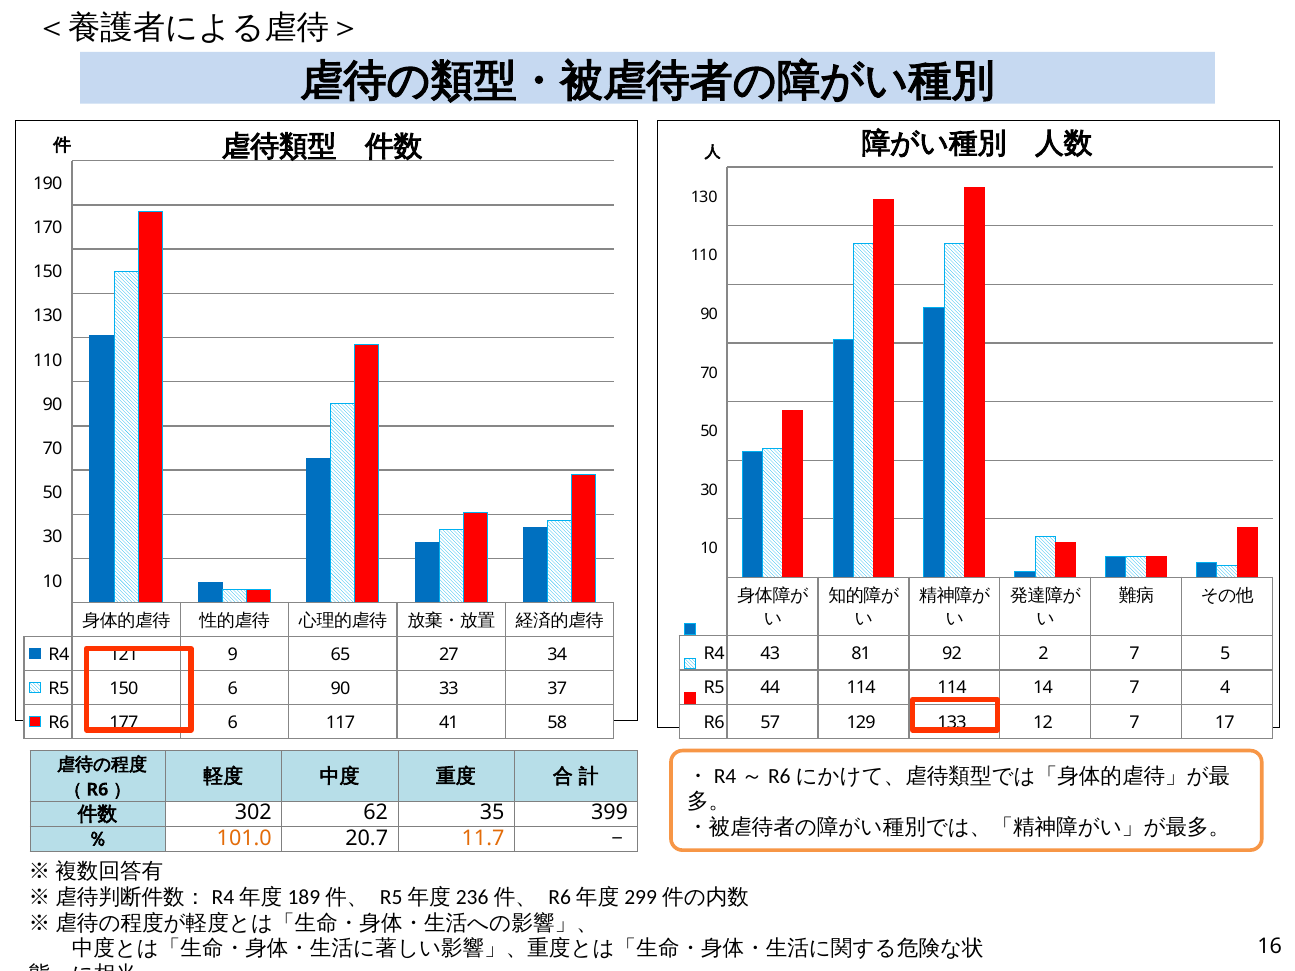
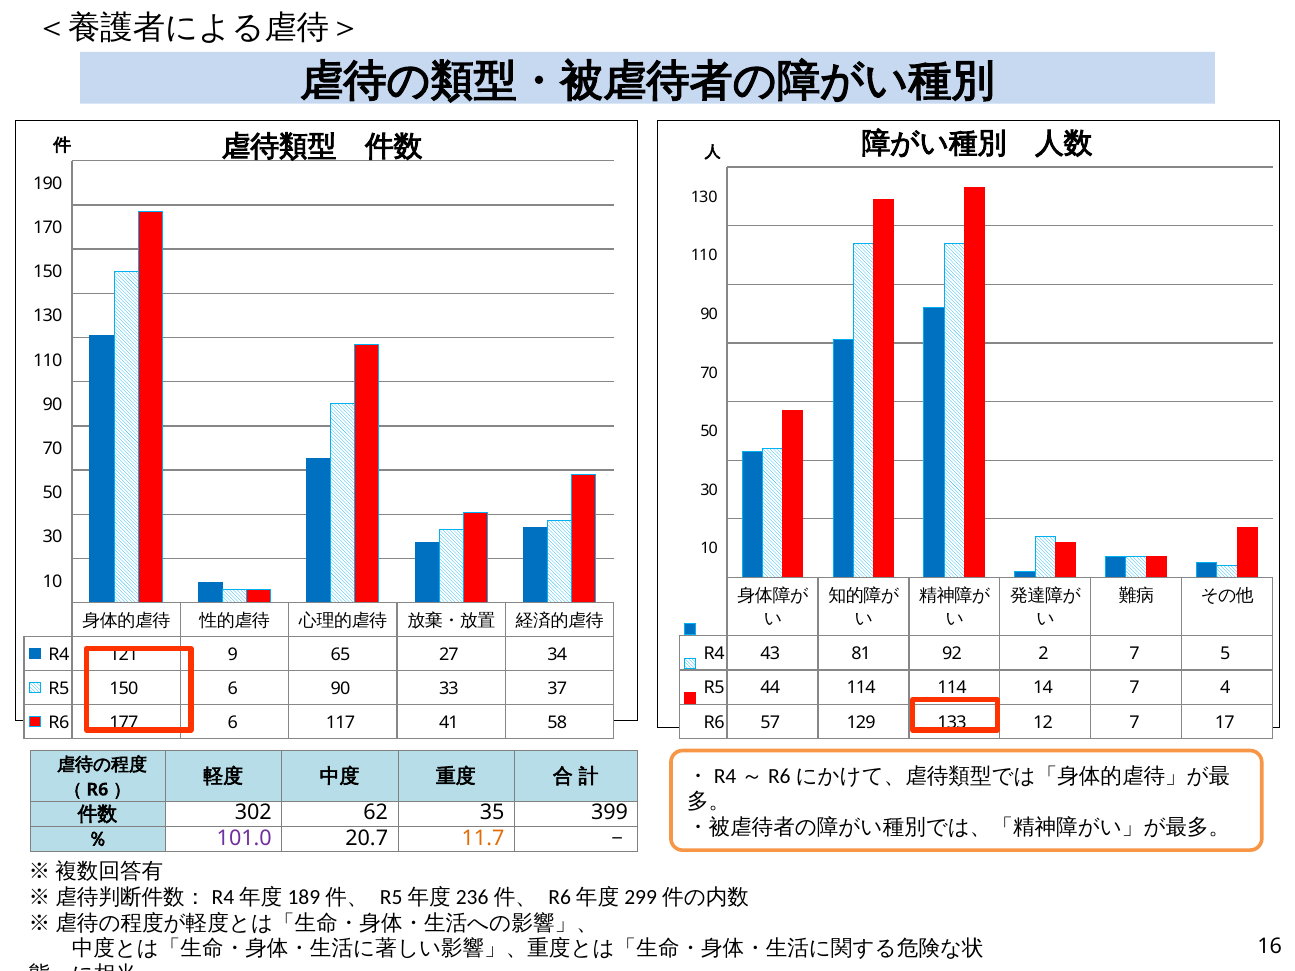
101.0 colour: orange -> purple (244, 838)
